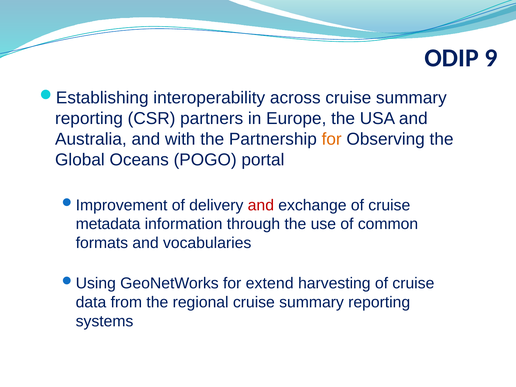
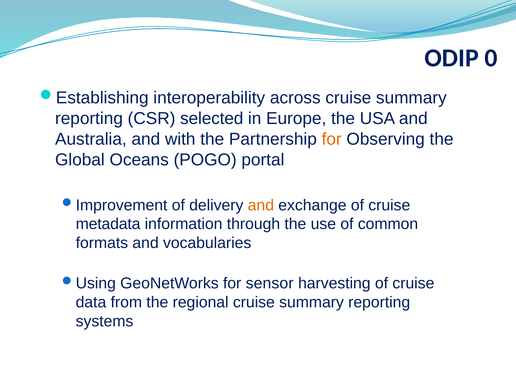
9: 9 -> 0 (491, 58)
partners: partners -> selected (212, 118)
and colour: red -> orange (261, 205)
extend: extend -> sensor (270, 283)
